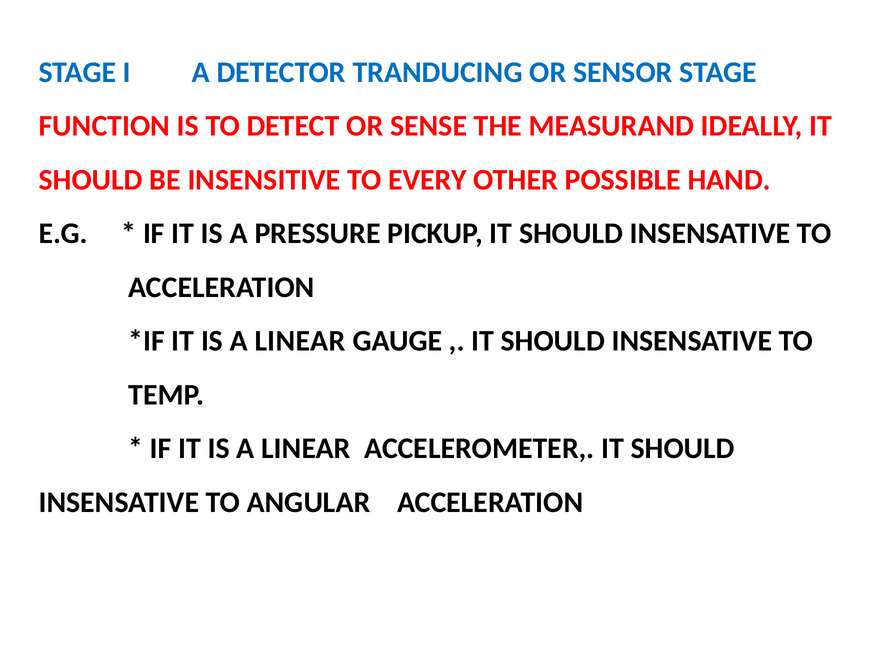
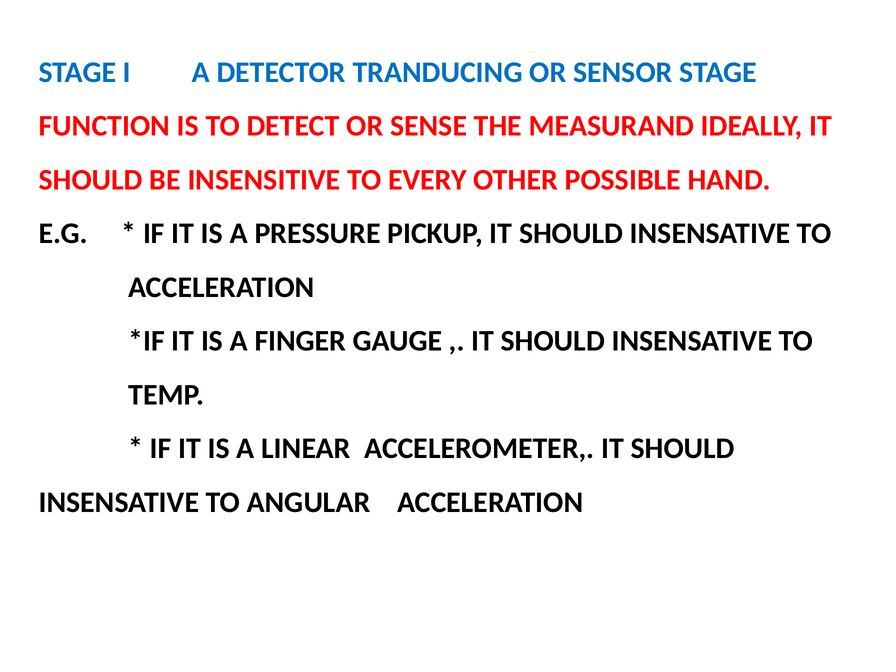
LINEAR: LINEAR -> FINGER (300, 341)
